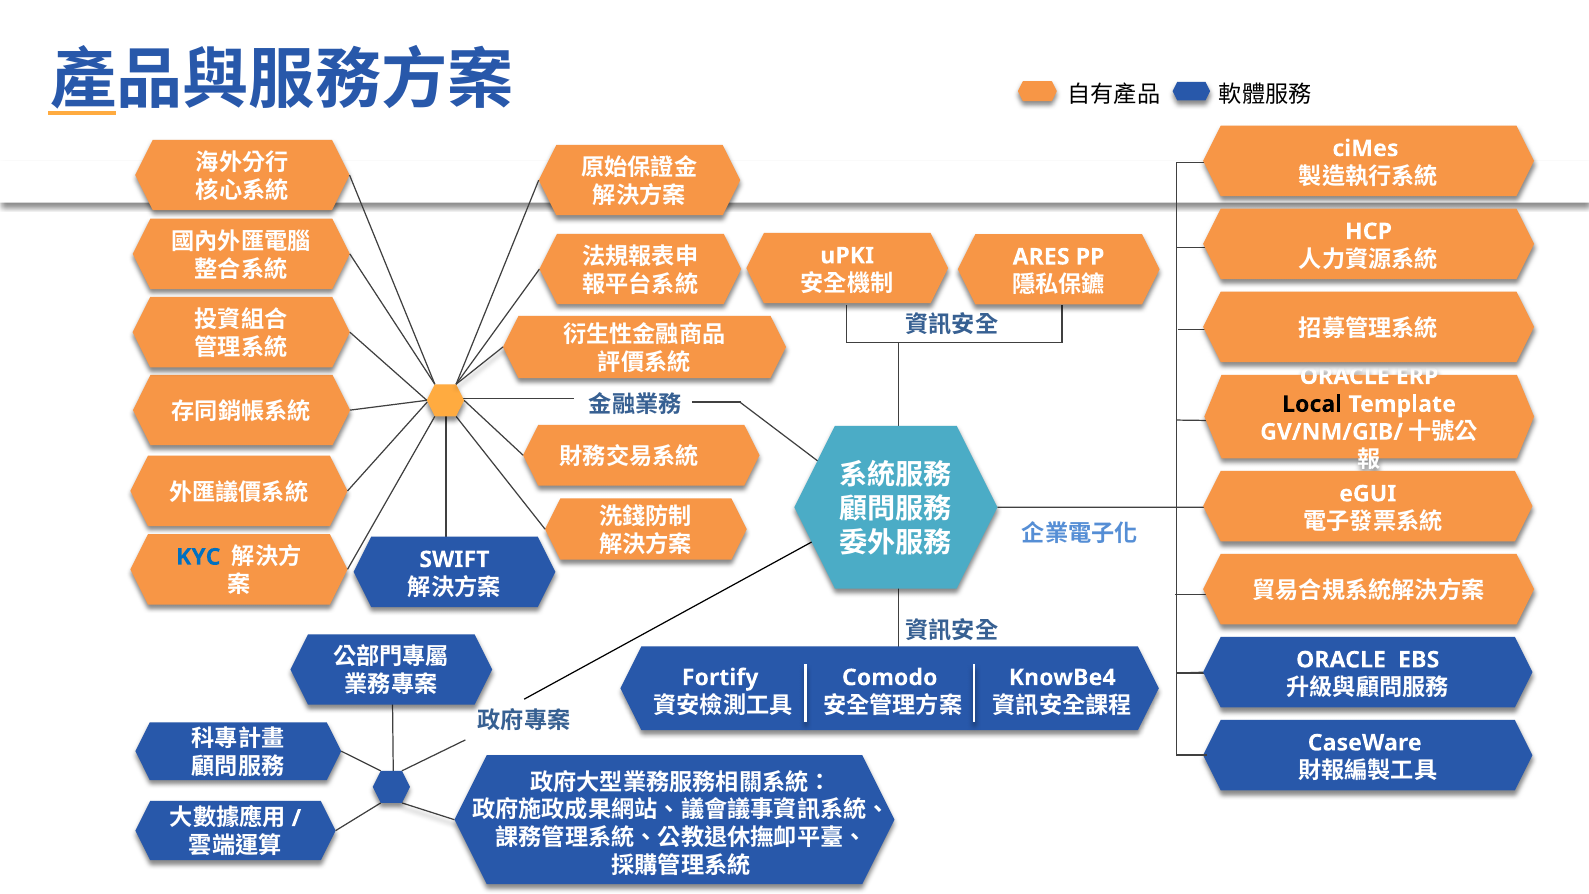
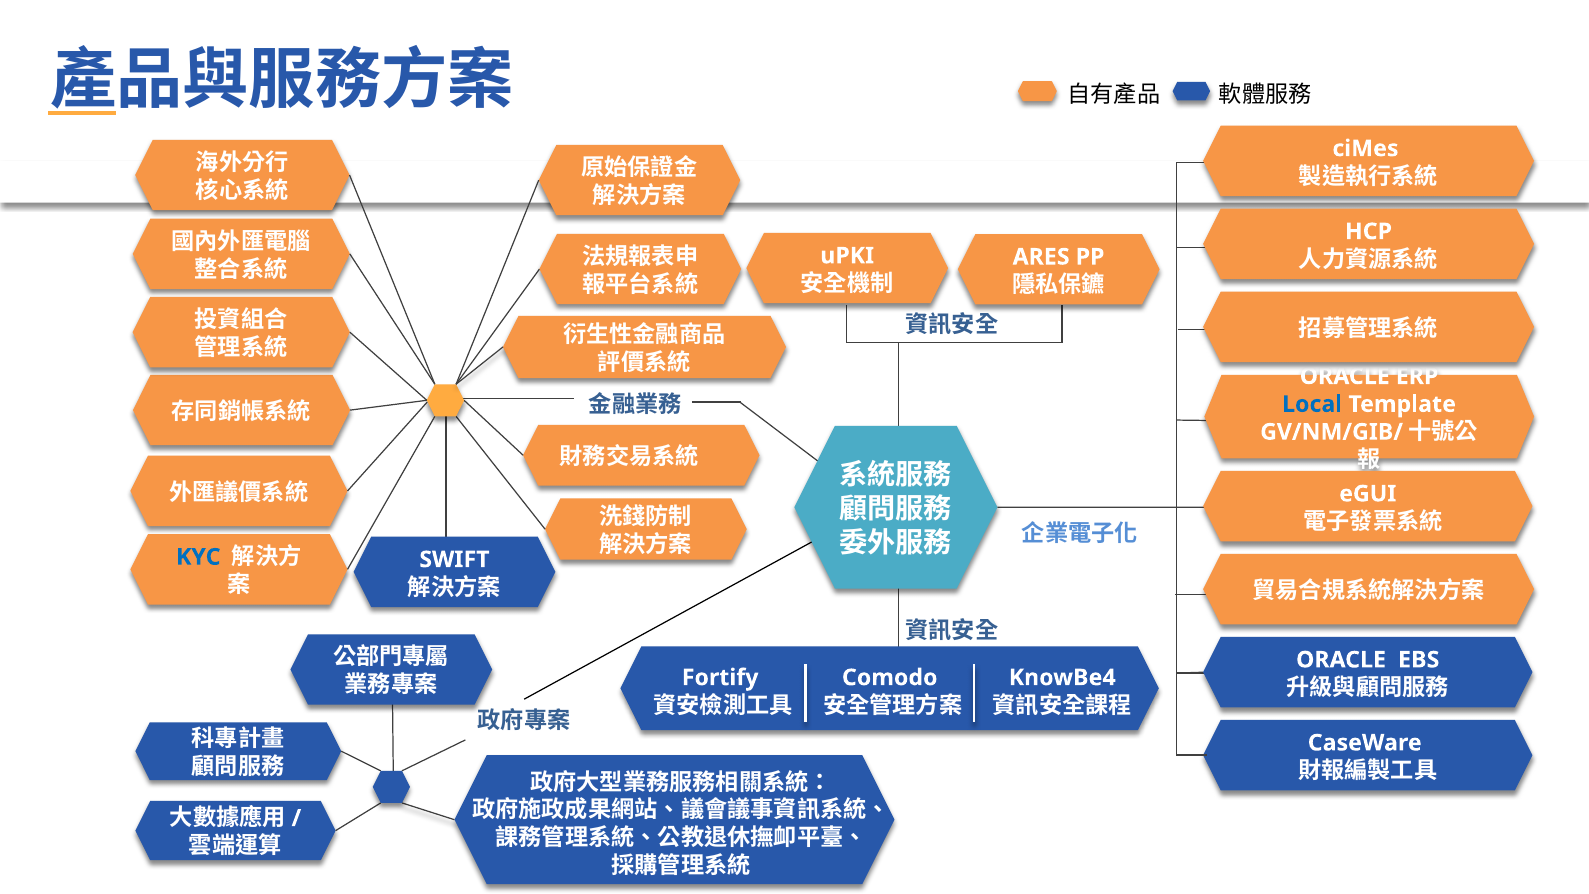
Local colour: black -> blue (1312, 404)
